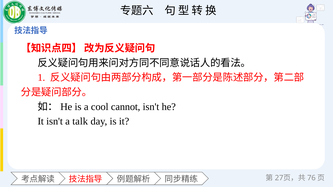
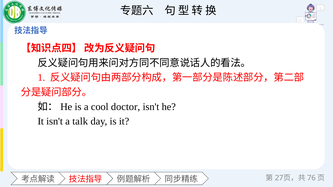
cannot: cannot -> doctor (126, 107)
